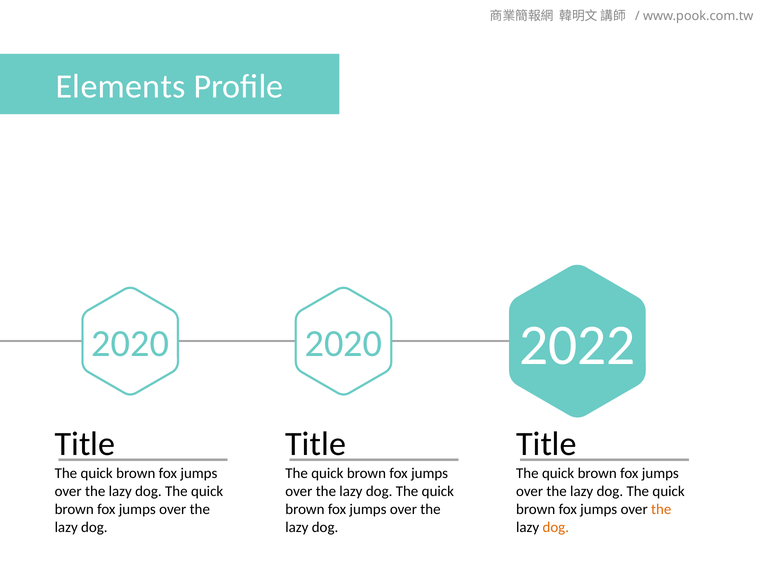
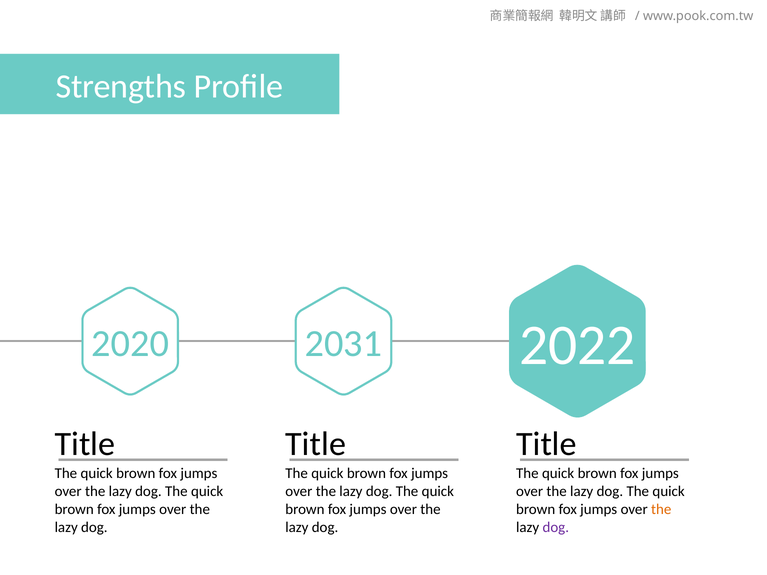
Elements: Elements -> Strengths (121, 86)
2020: 2020 -> 2031 (343, 344)
dog colour: orange -> purple (556, 527)
